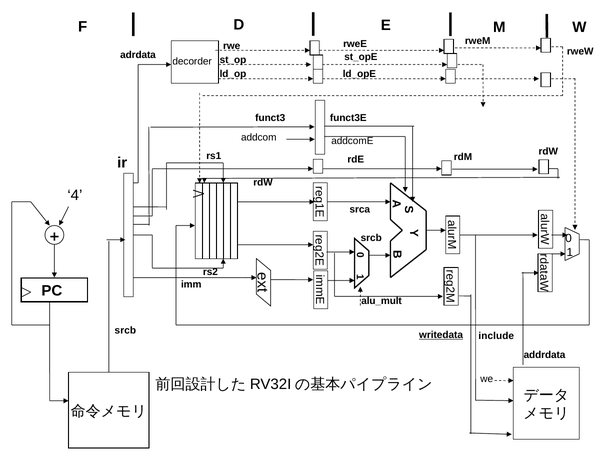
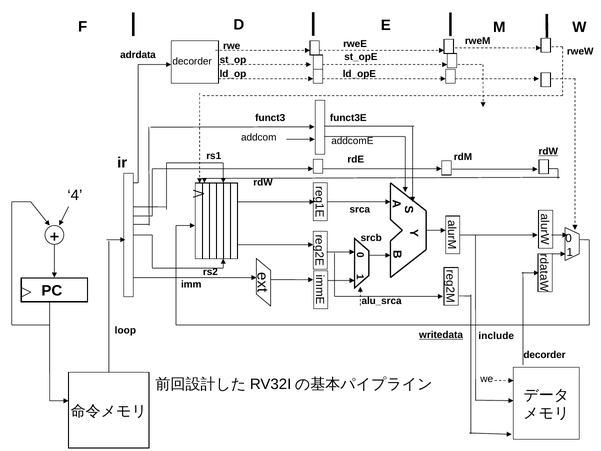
rdW underline: none -> present (548, 151)
alu_mult: alu_mult -> alu_srca (382, 301)
srcb: srcb -> loop (125, 330)
addrdata: addrdata -> decorder (545, 355)
